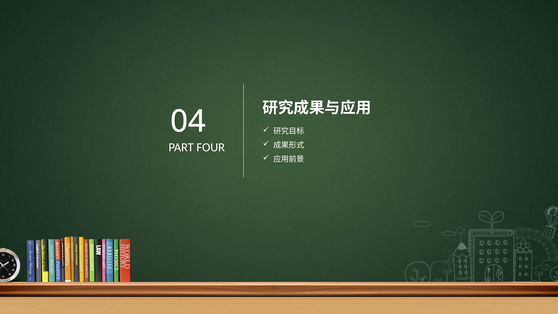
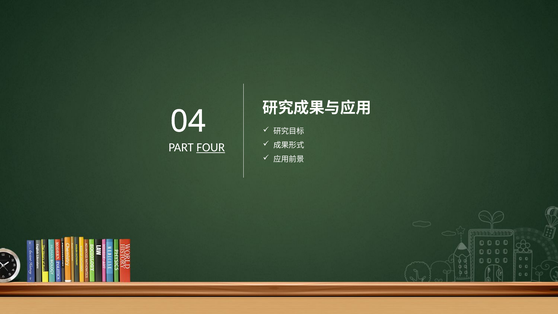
FOUR underline: none -> present (211, 147)
